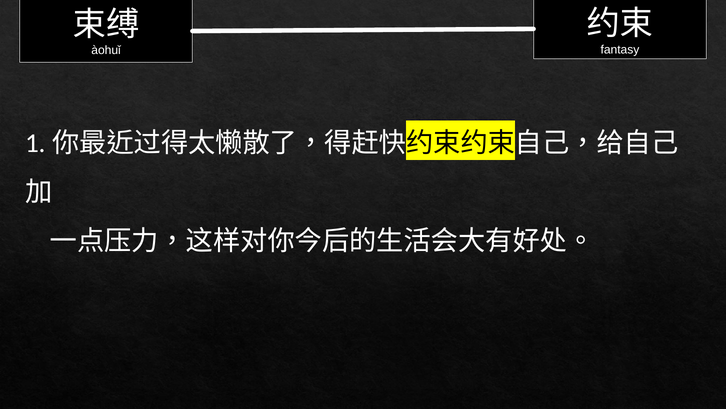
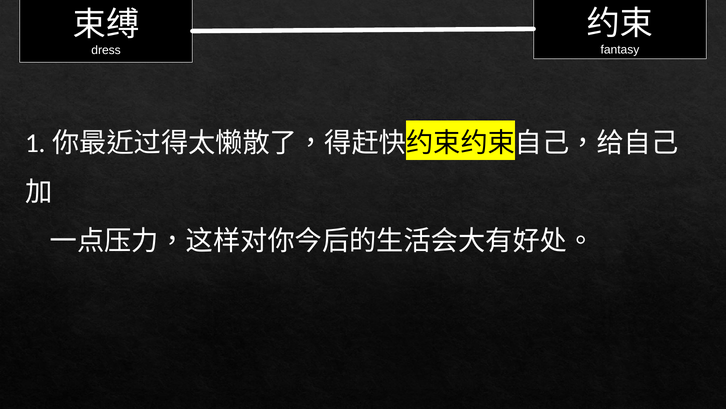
àohuǐ: àohuǐ -> dress (106, 50)
